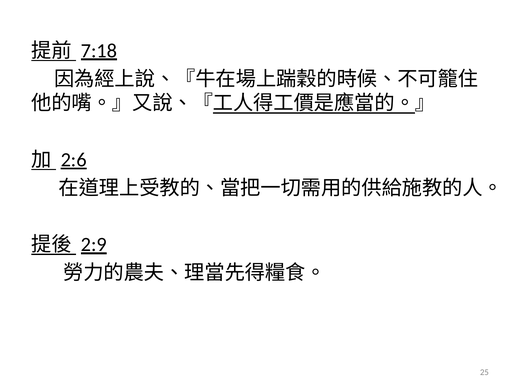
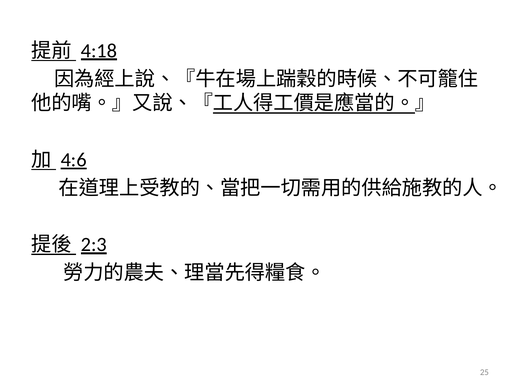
7:18: 7:18 -> 4:18 (99, 51)
2:6: 2:6 -> 4:6 (74, 160)
2:9: 2:9 -> 2:3 (94, 245)
